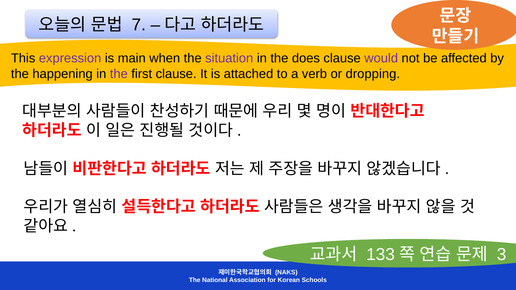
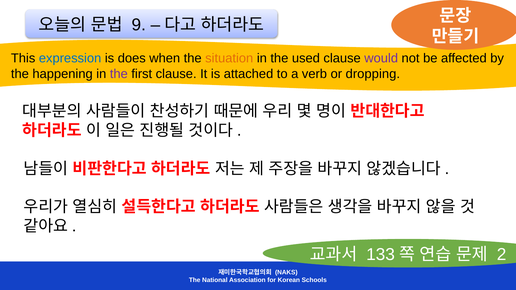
7: 7 -> 9 (139, 25)
expression colour: purple -> blue (70, 58)
main: main -> does (132, 58)
situation colour: purple -> orange (229, 58)
does: does -> used (306, 58)
3: 3 -> 2 (502, 255)
